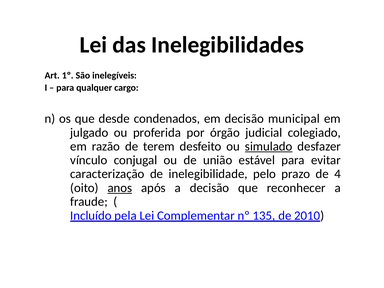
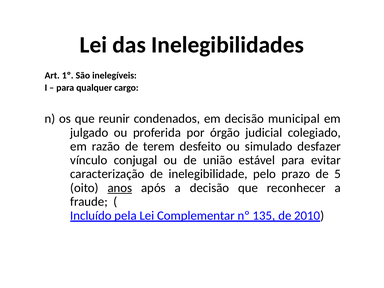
desde: desde -> reunir (114, 119)
simulado underline: present -> none (269, 146)
4: 4 -> 5 (338, 174)
